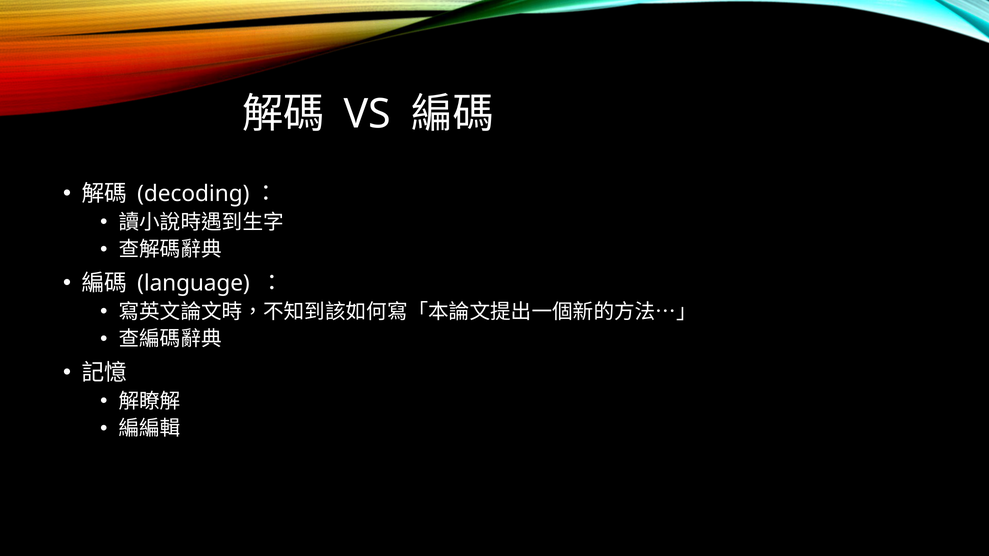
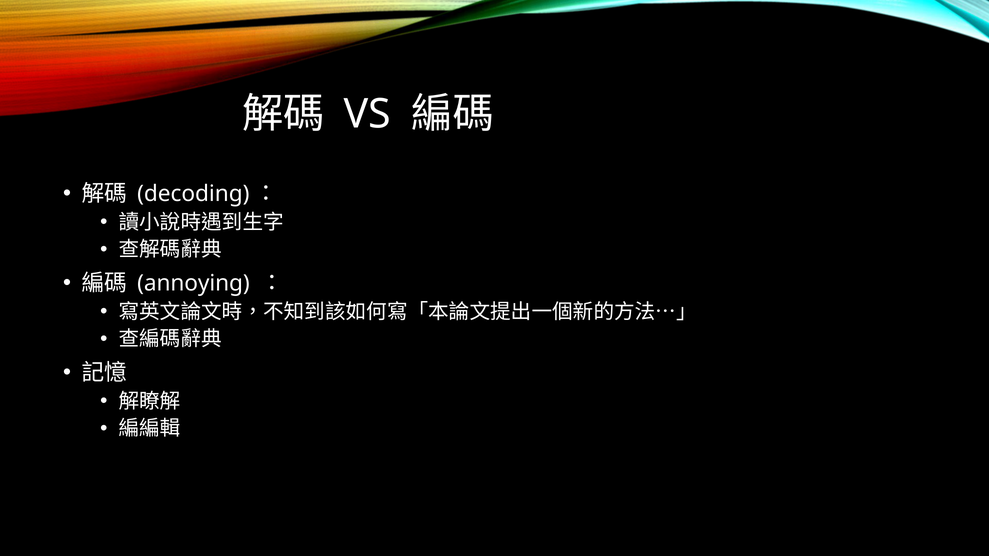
language: language -> annoying (193, 283)
